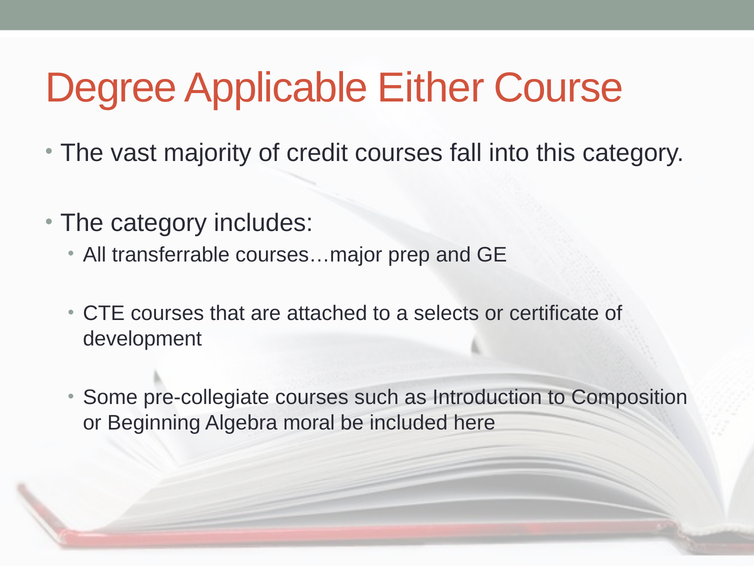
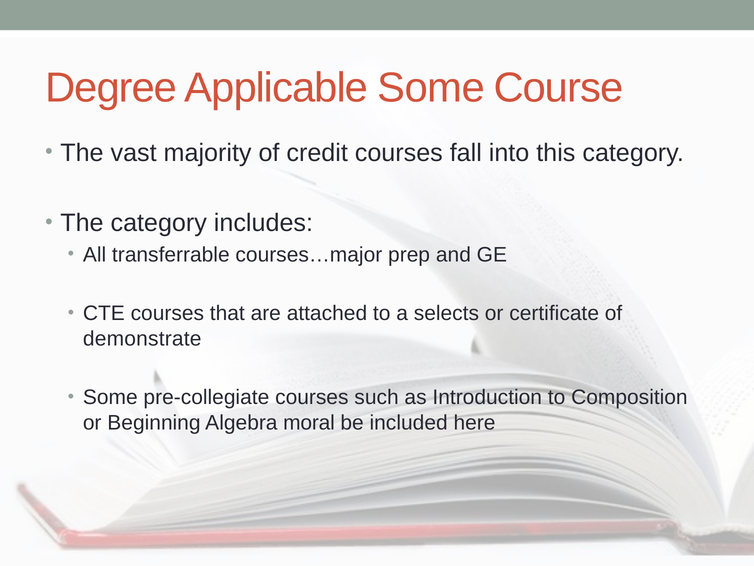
Applicable Either: Either -> Some (431, 88)
development: development -> demonstrate (142, 338)
